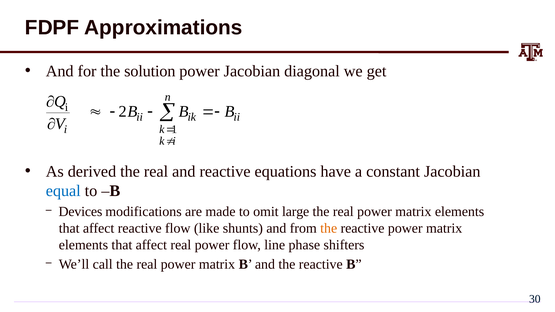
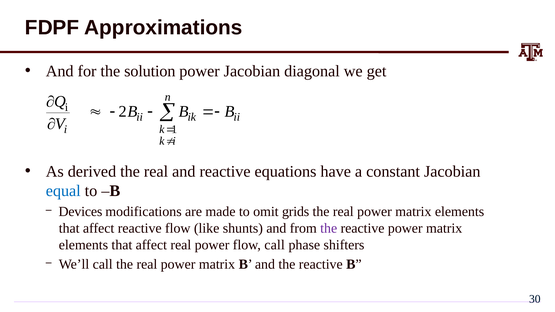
large: large -> grids (296, 212)
the colour: orange -> purple (329, 228)
flow line: line -> call (275, 245)
